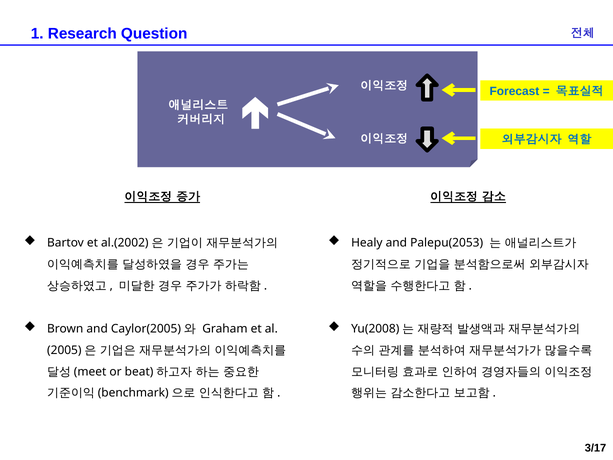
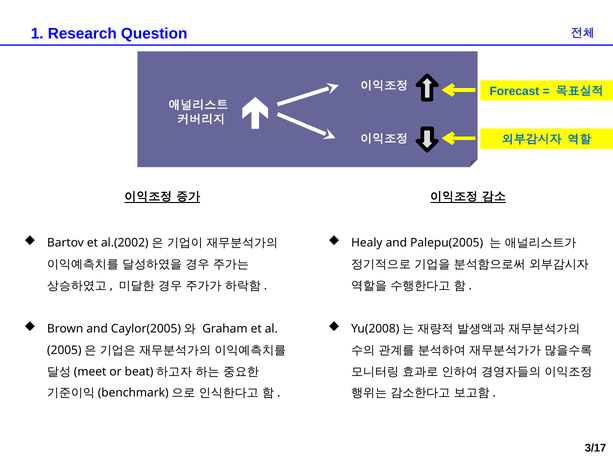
Palepu(2053: Palepu(2053 -> Palepu(2005 (447, 243)
